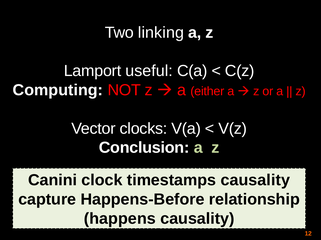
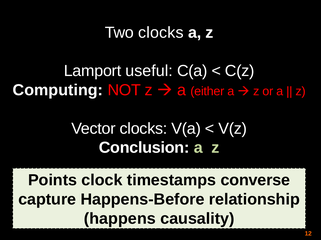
Two linking: linking -> clocks (161, 33)
Canini: Canini -> Points (53, 181)
timestamps causality: causality -> converse (255, 181)
